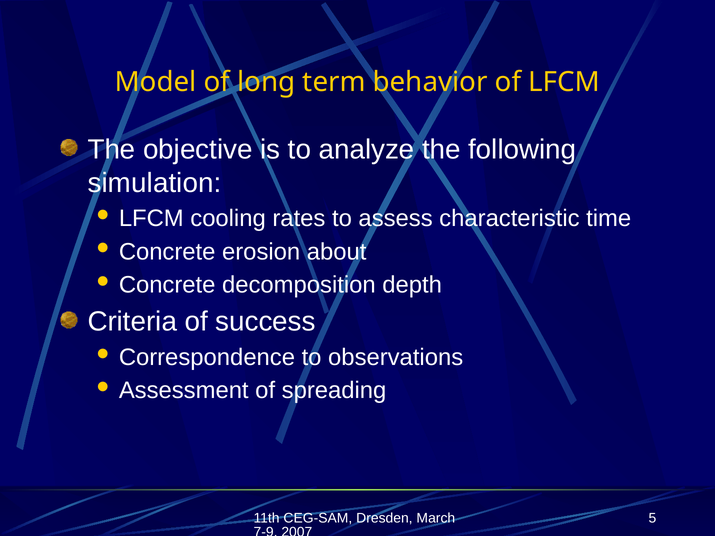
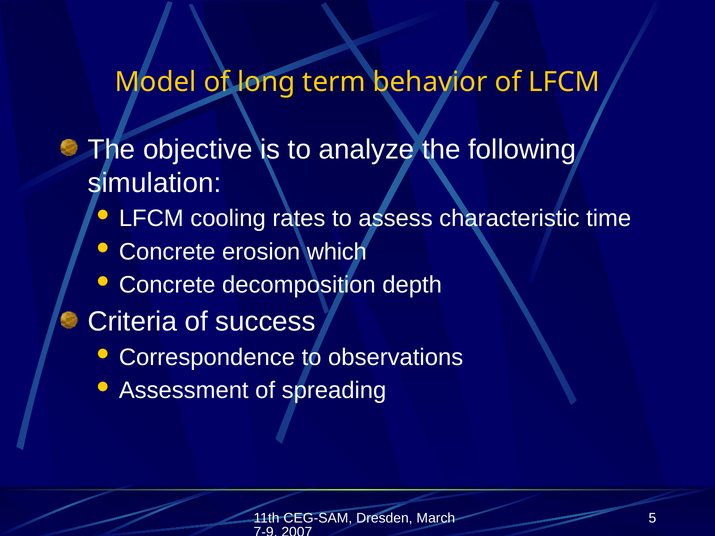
about: about -> which (337, 252)
